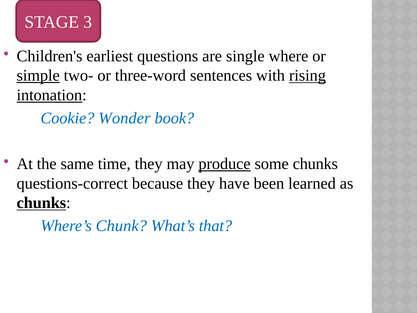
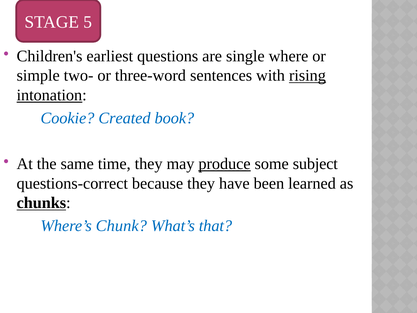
3: 3 -> 5 (88, 22)
simple underline: present -> none (38, 75)
Wonder: Wonder -> Created (125, 118)
some chunks: chunks -> subject (315, 164)
